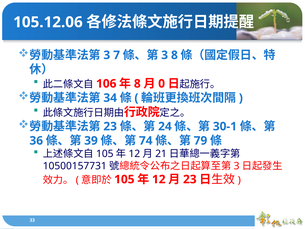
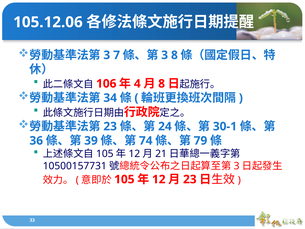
8: 8 -> 4 (137, 84)
0: 0 -> 8 (162, 84)
